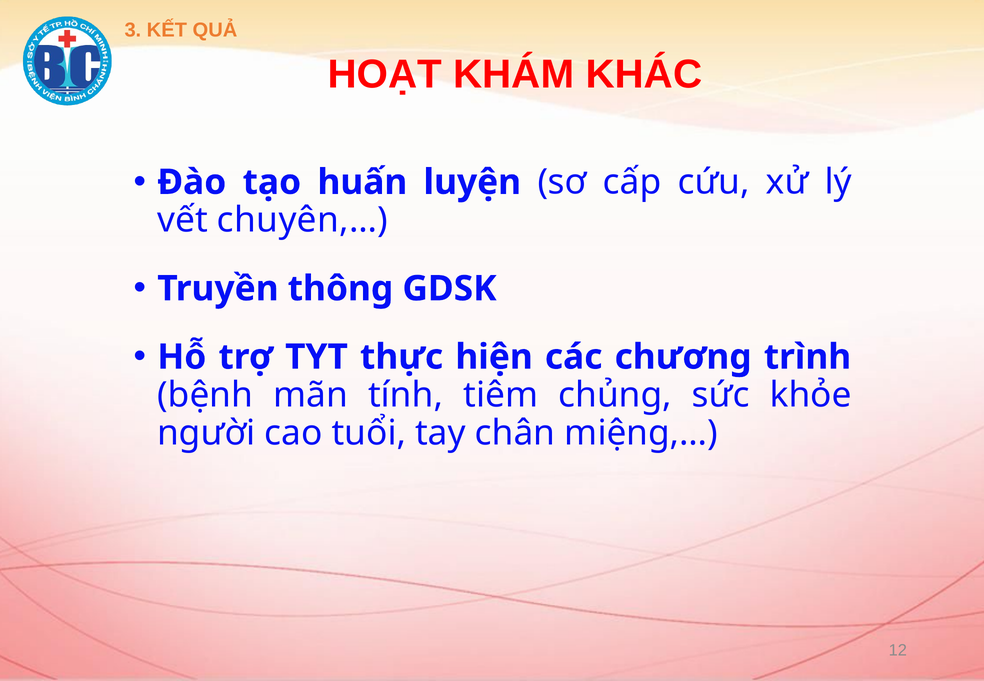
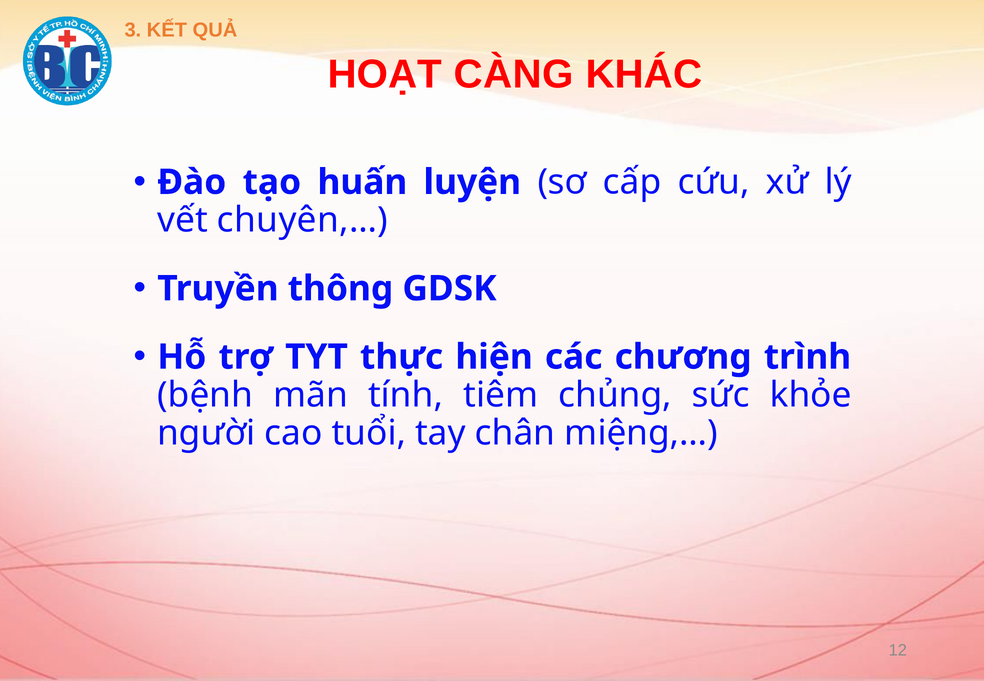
KHÁM: KHÁM -> CÀNG (514, 74)
